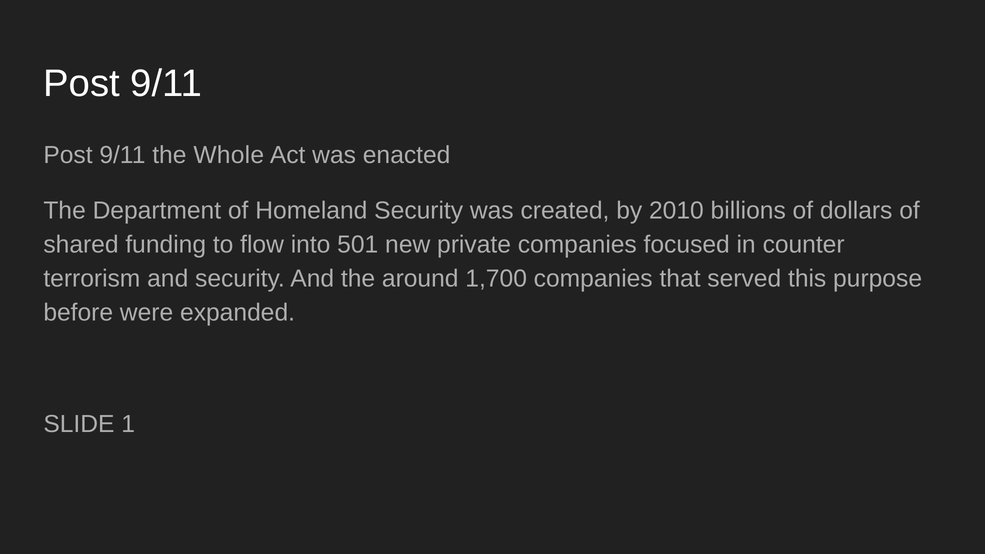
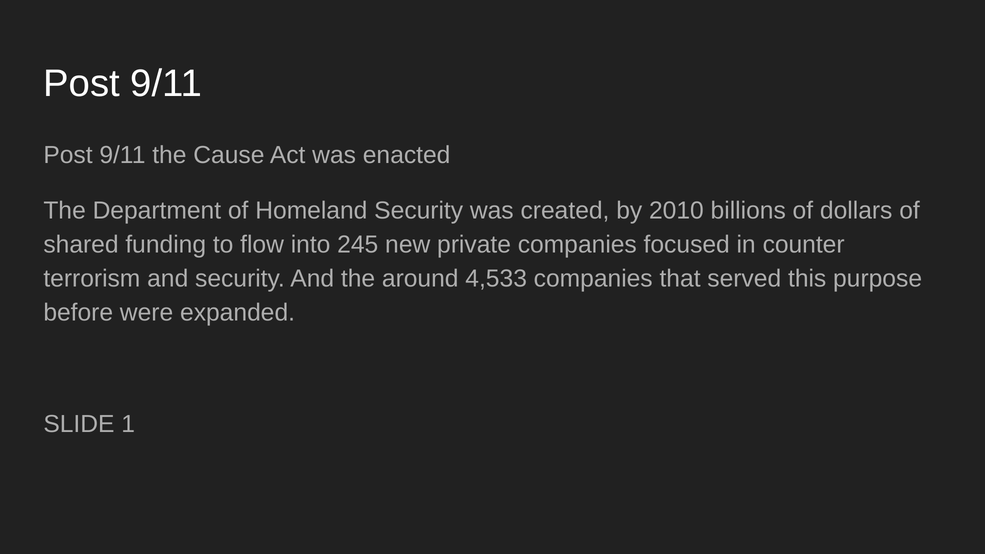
Whole: Whole -> Cause (229, 155)
501: 501 -> 245 (358, 245)
1,700: 1,700 -> 4,533 (496, 279)
